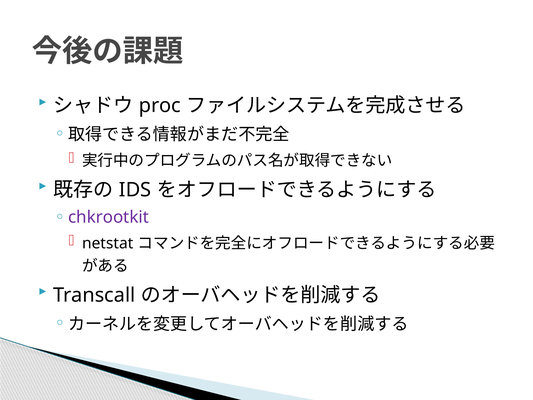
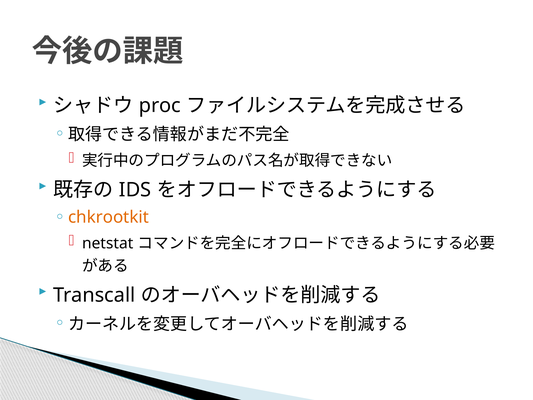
chkrootkit colour: purple -> orange (109, 217)
